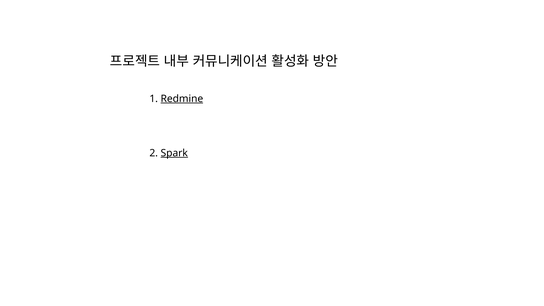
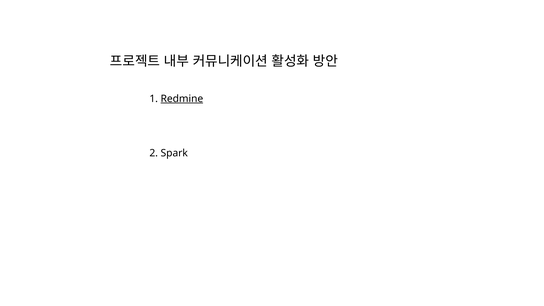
Spark underline: present -> none (174, 153)
